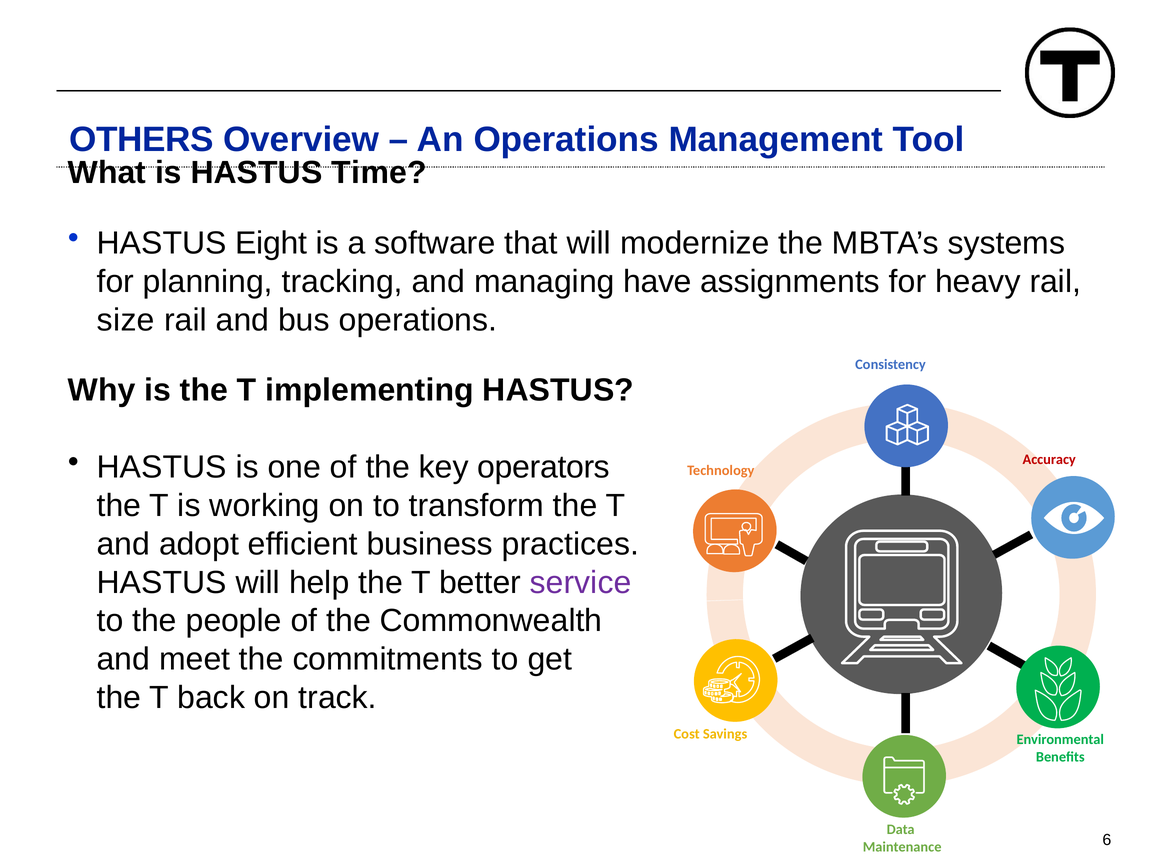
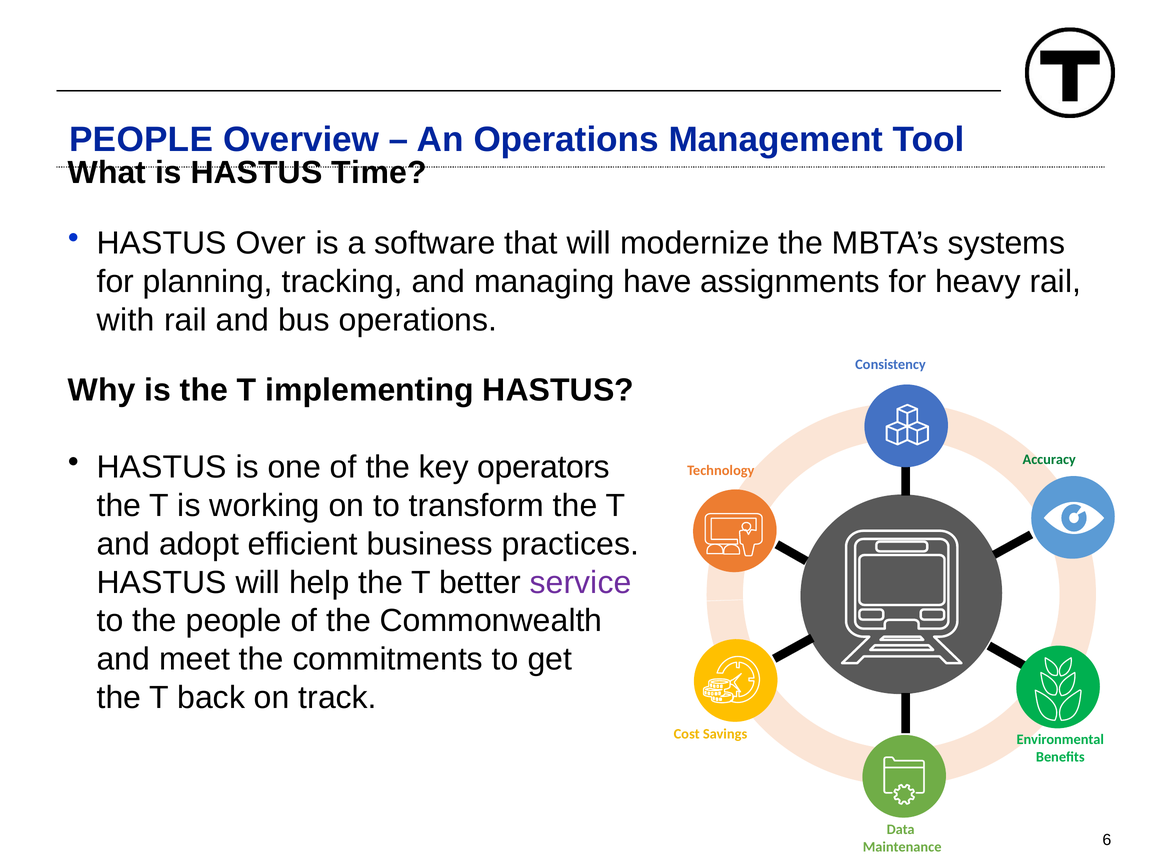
OTHERS: OTHERS -> PEOPLE (141, 140)
Eight: Eight -> Over (271, 243)
size: size -> with (126, 320)
Accuracy colour: red -> green (1049, 460)
